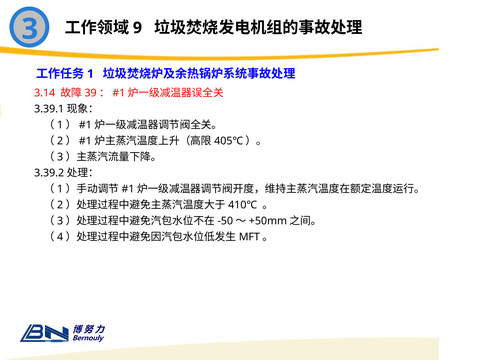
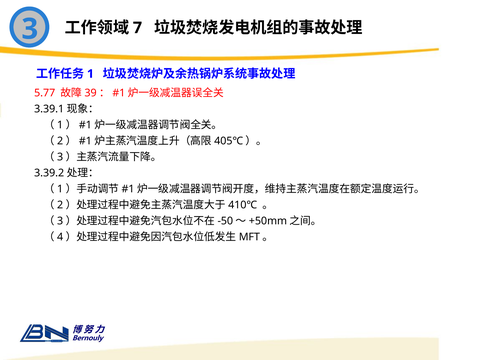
9: 9 -> 7 (137, 28)
3.14: 3.14 -> 5.77 (45, 93)
